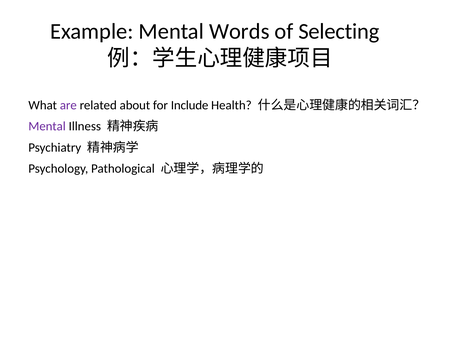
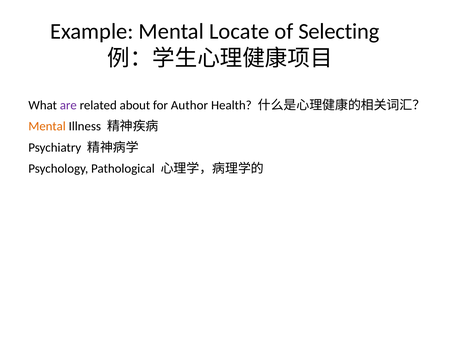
Words: Words -> Locate (239, 31)
Include: Include -> Author (189, 105)
Mental colour: purple -> orange (47, 126)
